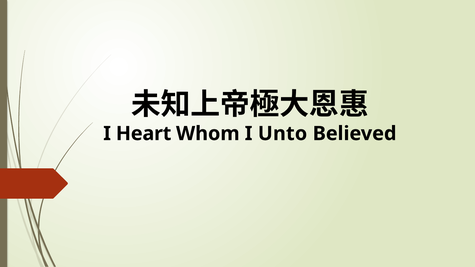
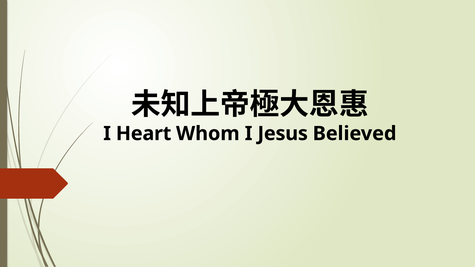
Unto: Unto -> Jesus (283, 134)
